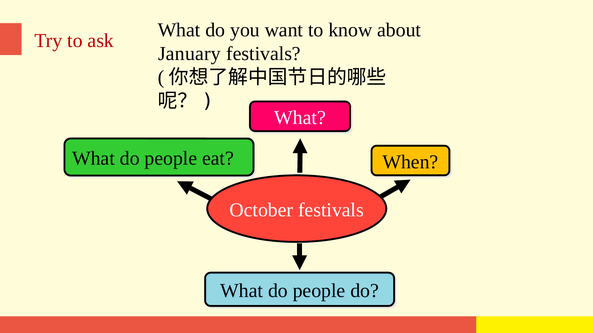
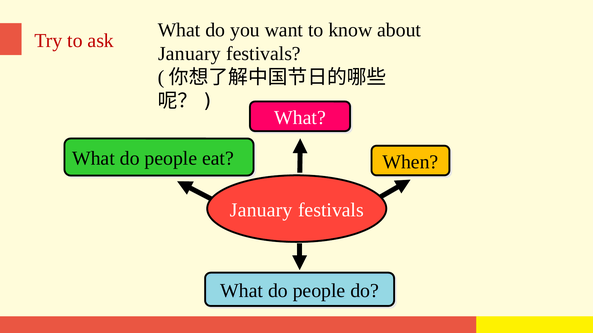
October: October -> January (261, 210)
